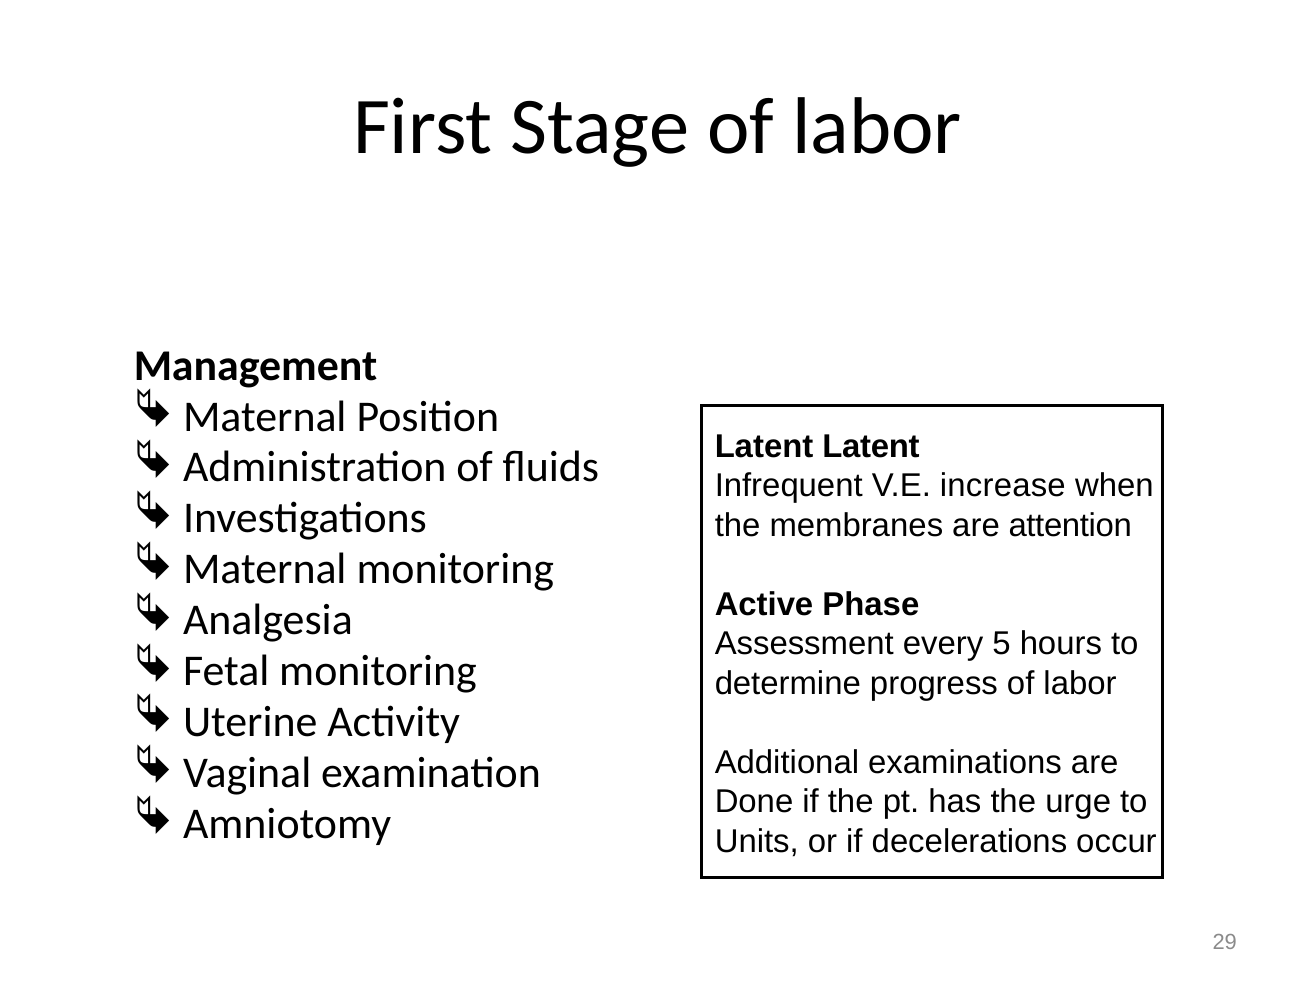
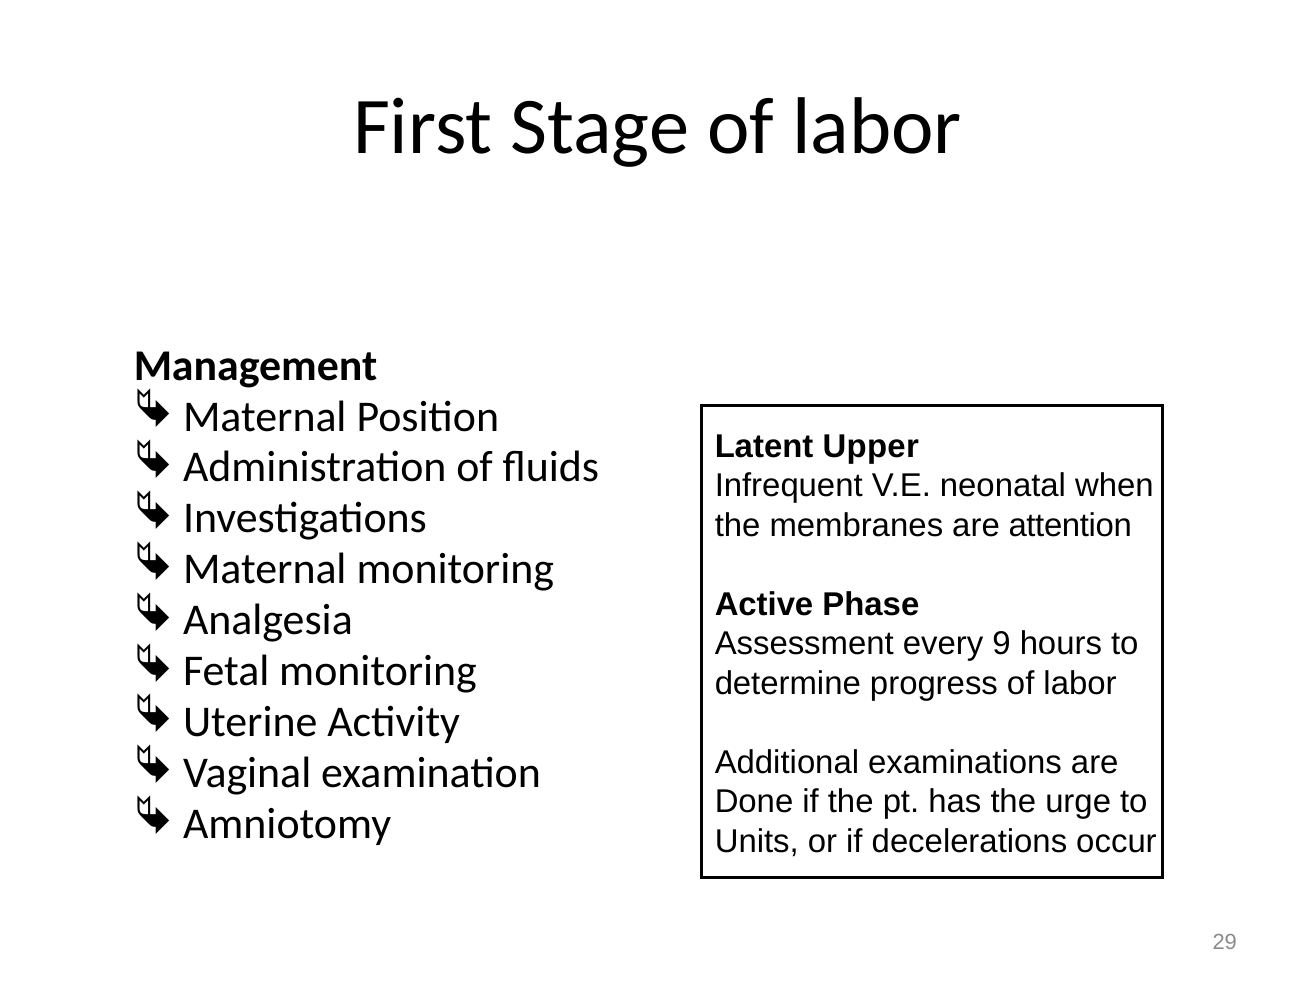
Latent Latent: Latent -> Upper (871, 446)
increase: increase -> neonatal (1003, 486)
5: 5 -> 9 (1002, 644)
